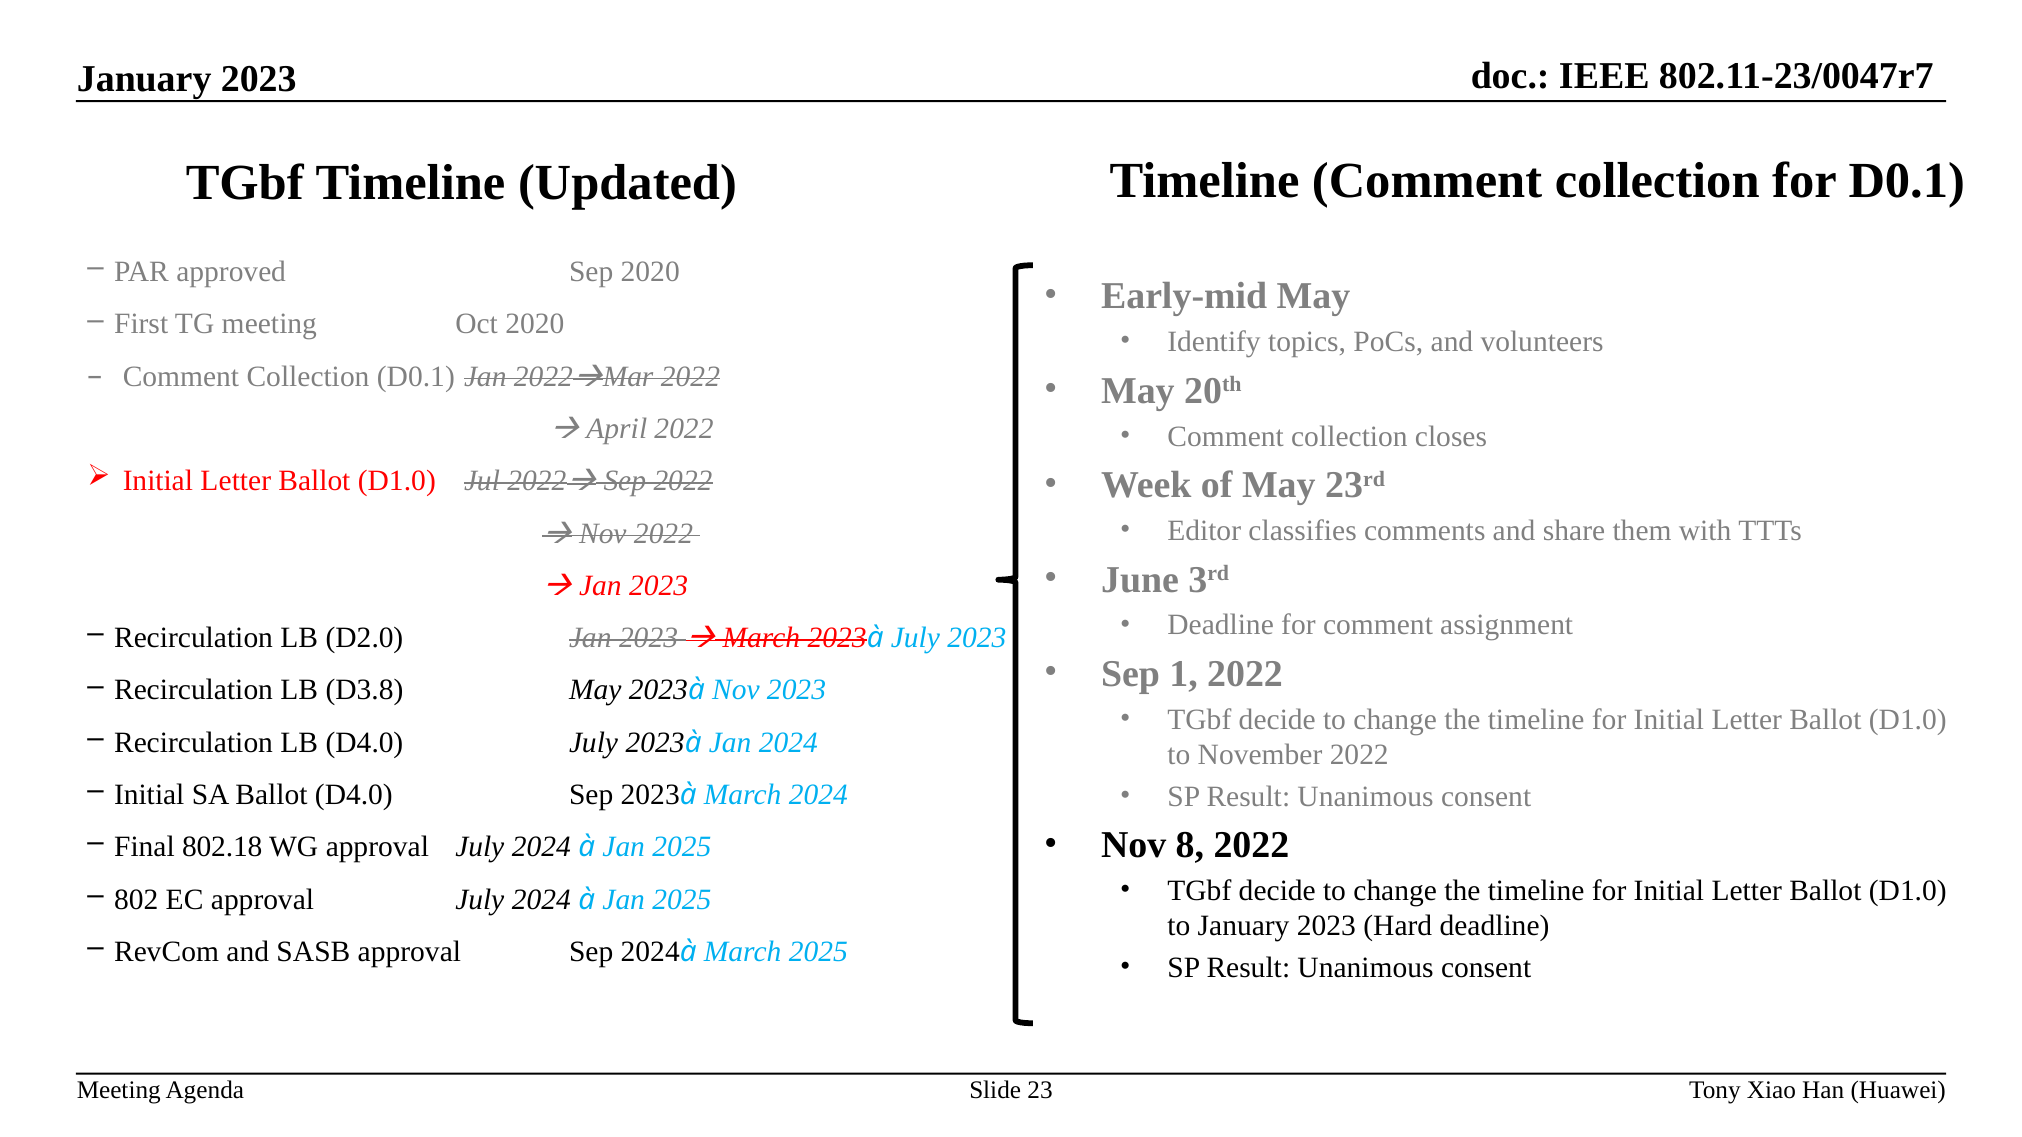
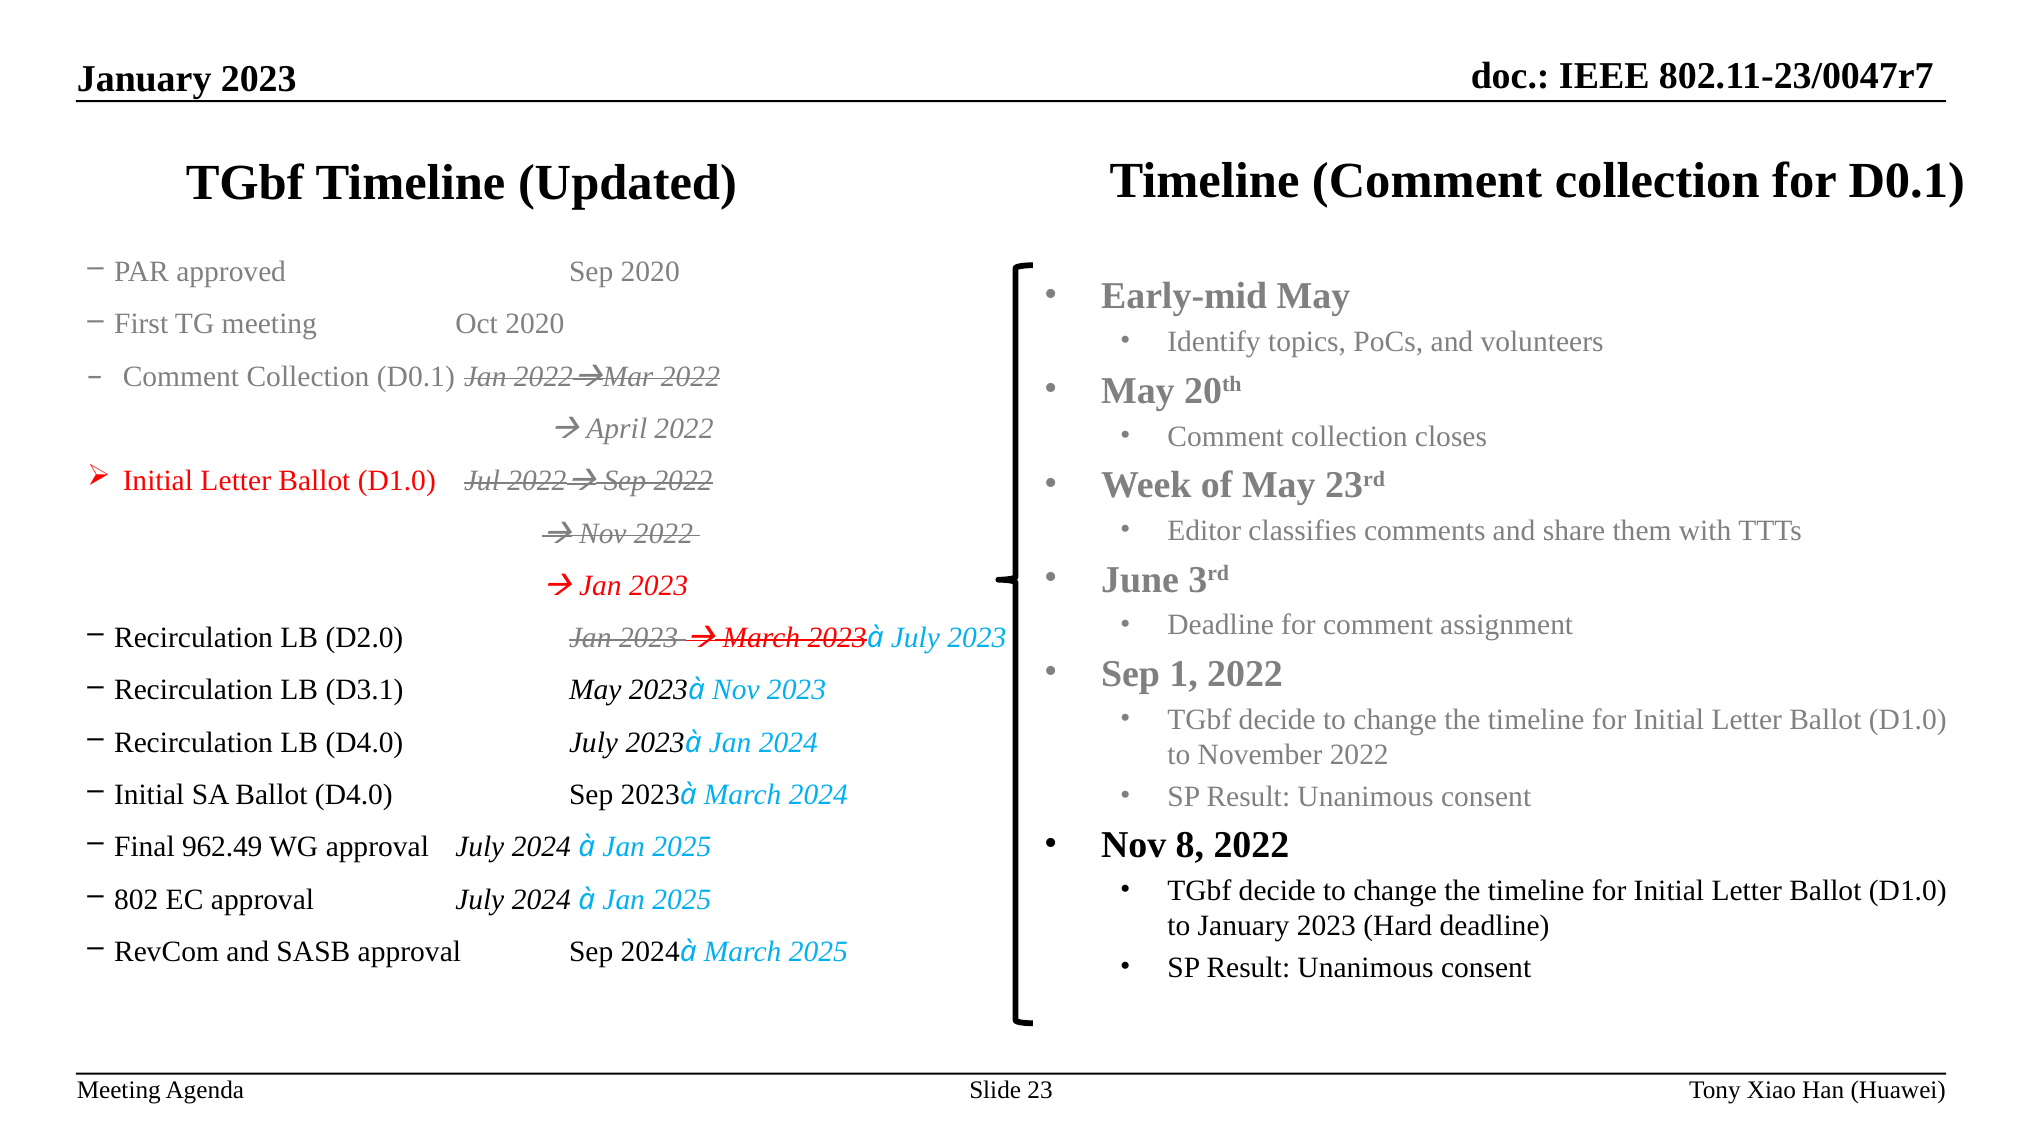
D3.8: D3.8 -> D3.1 (364, 690)
802.18: 802.18 -> 962.49 (222, 847)
